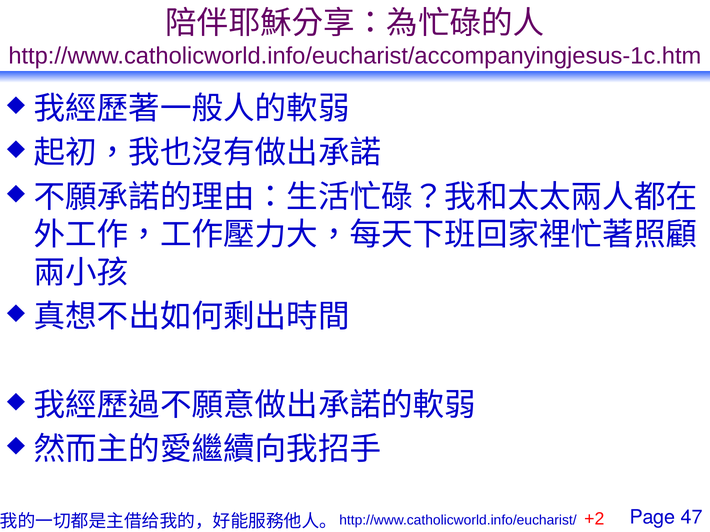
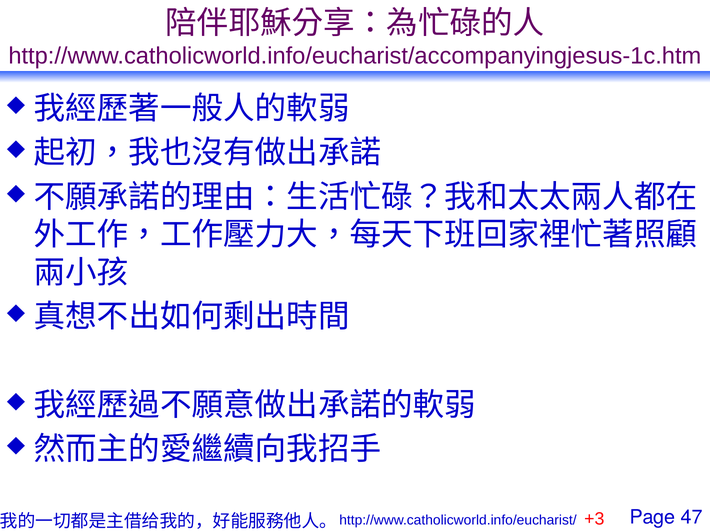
+2: +2 -> +3 (594, 519)
